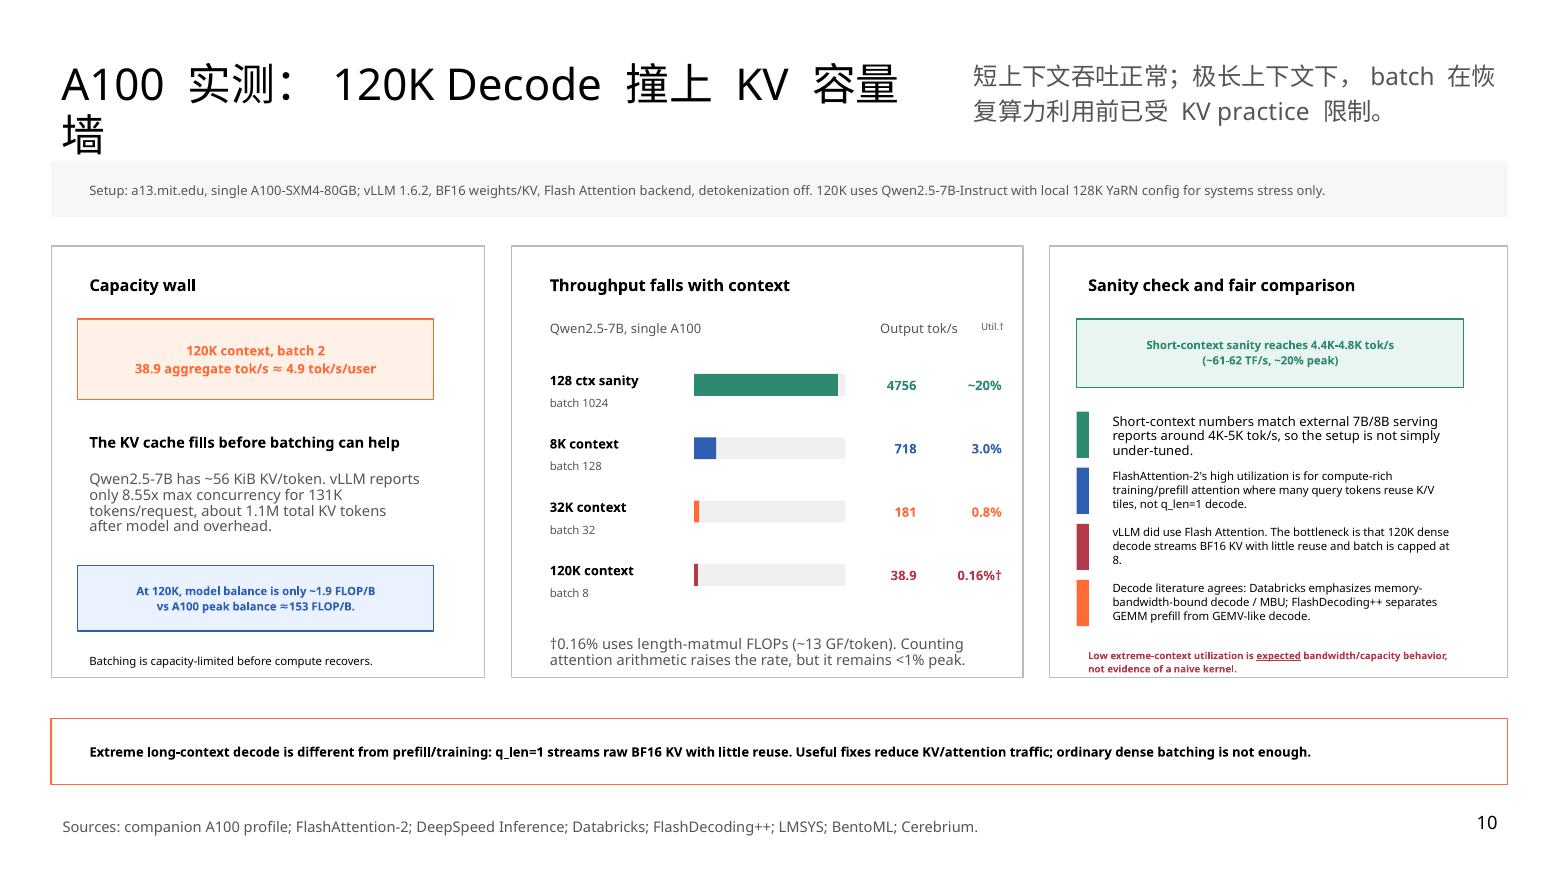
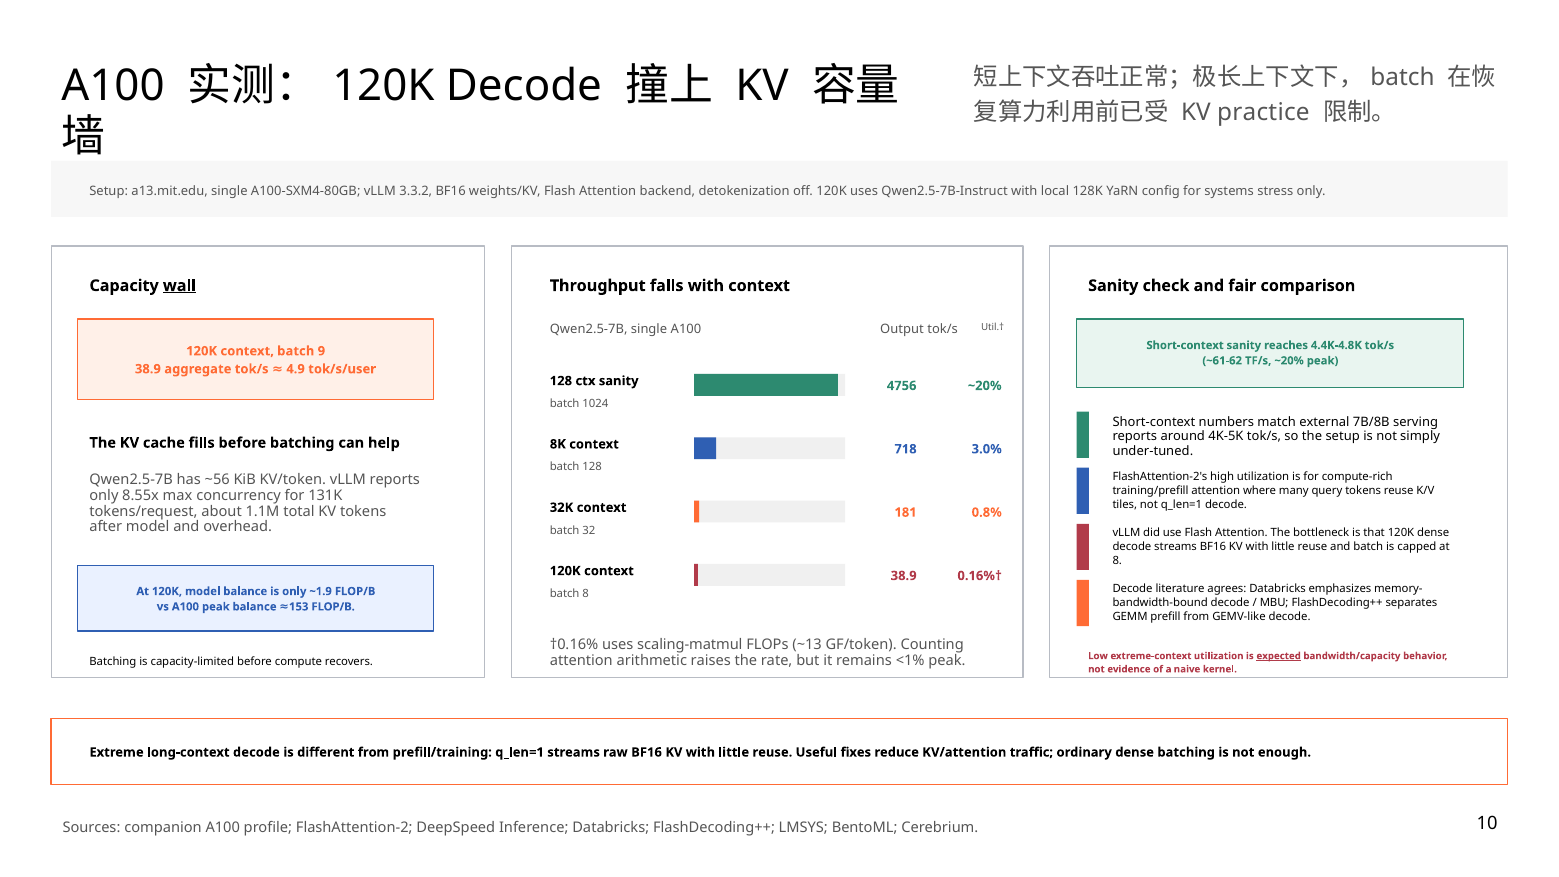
1.6.2: 1.6.2 -> 3.3.2 (416, 191)
wall underline: none -> present (180, 286)
2: 2 -> 9 (321, 351)
length-matmul: length-matmul -> scaling-matmul (690, 645)
